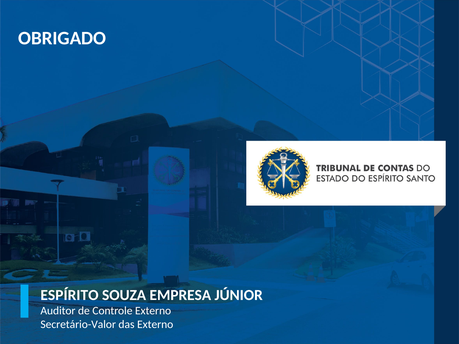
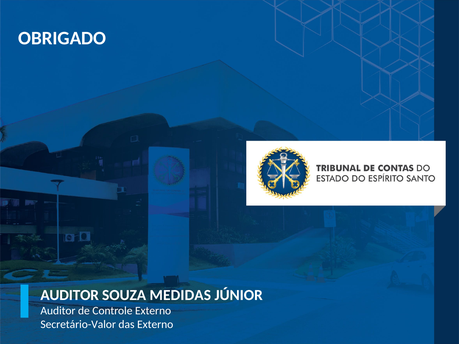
ESPÍRITO: ESPÍRITO -> AUDITOR (70, 295)
EMPRESA: EMPRESA -> MEDIDAS (180, 295)
